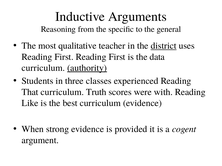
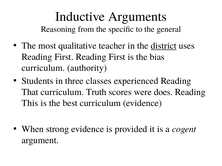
data: data -> bias (157, 57)
authority underline: present -> none (87, 68)
with: with -> does (163, 92)
Like: Like -> This (30, 103)
